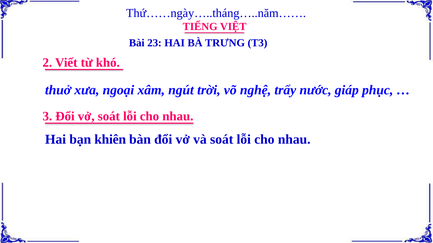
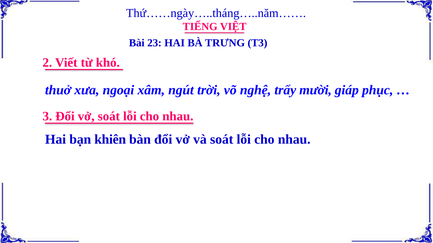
nước: nước -> mười (316, 90)
